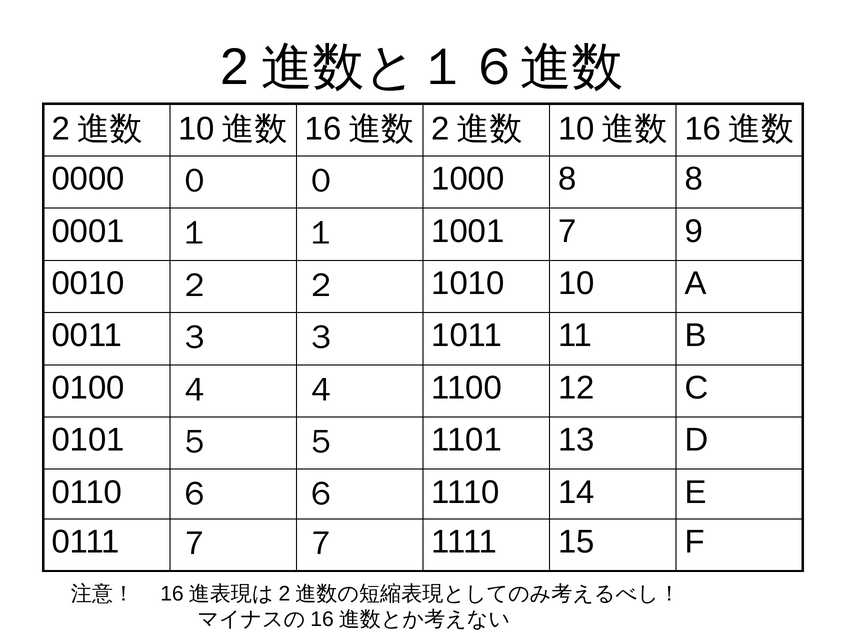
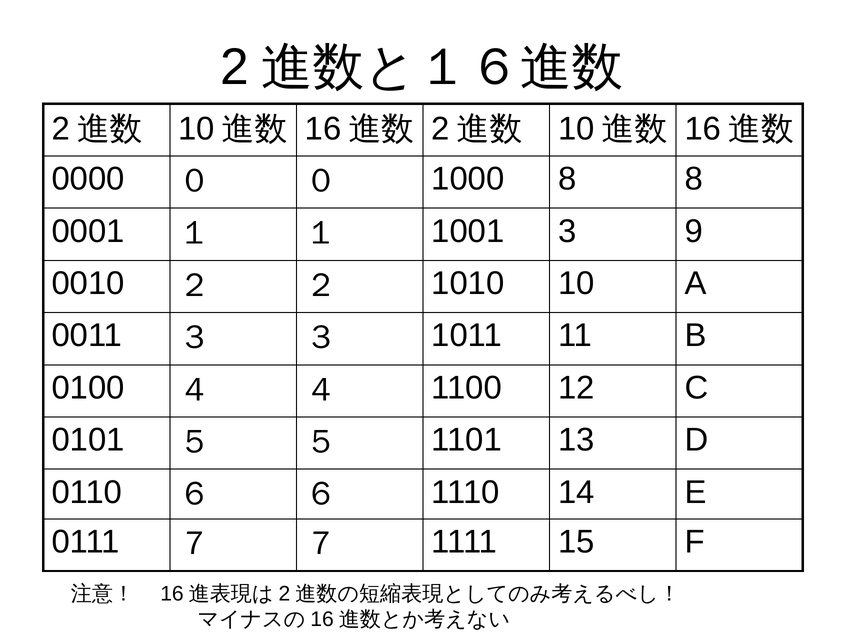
7: 7 -> 3 (567, 231)
